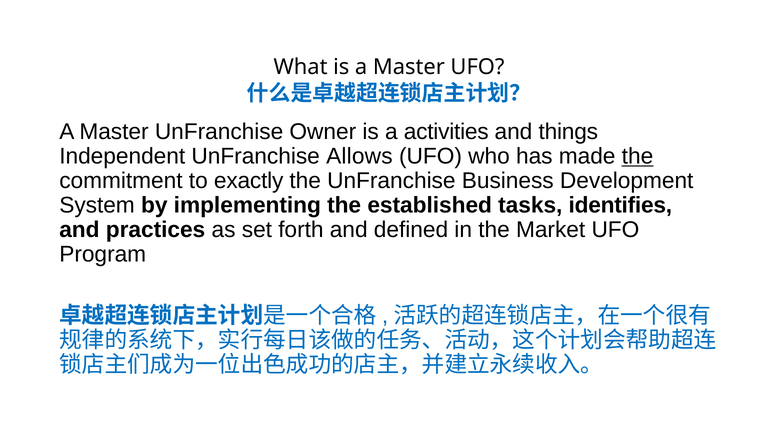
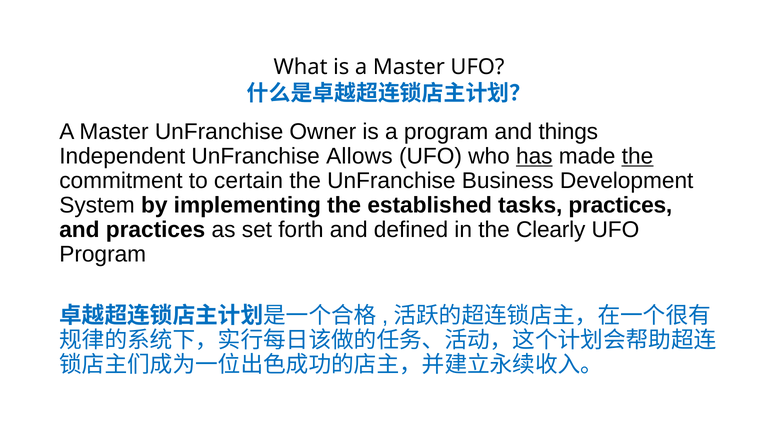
a activities: activities -> program (446, 132)
has underline: none -> present (534, 156)
exactly: exactly -> certain (249, 181)
tasks identifies: identifies -> practices (620, 205)
Market: Market -> Clearly (551, 230)
